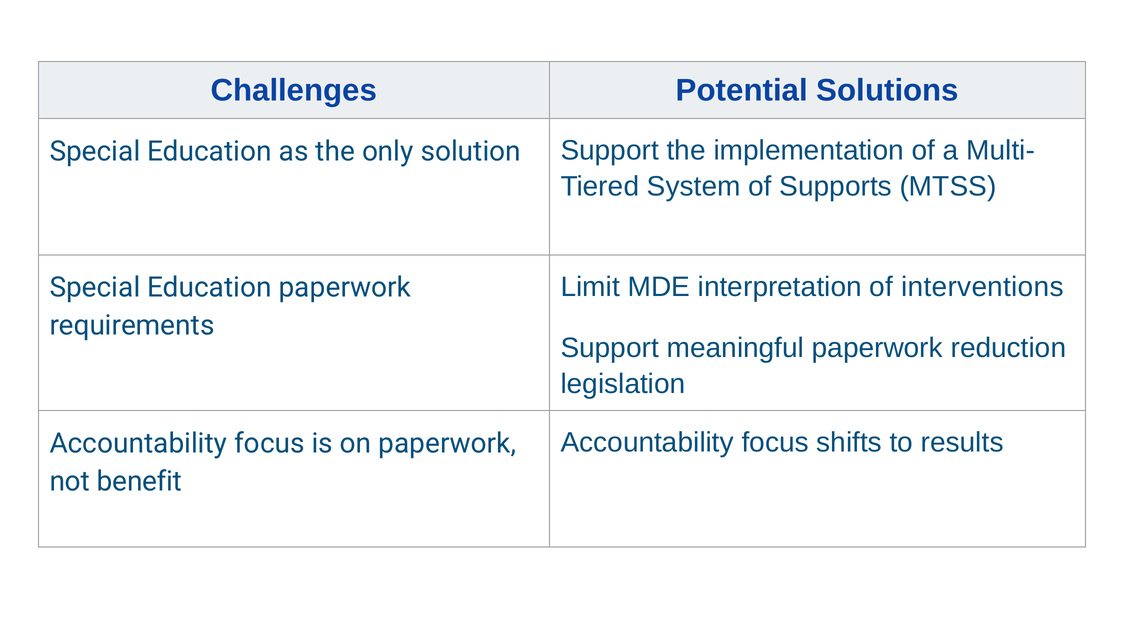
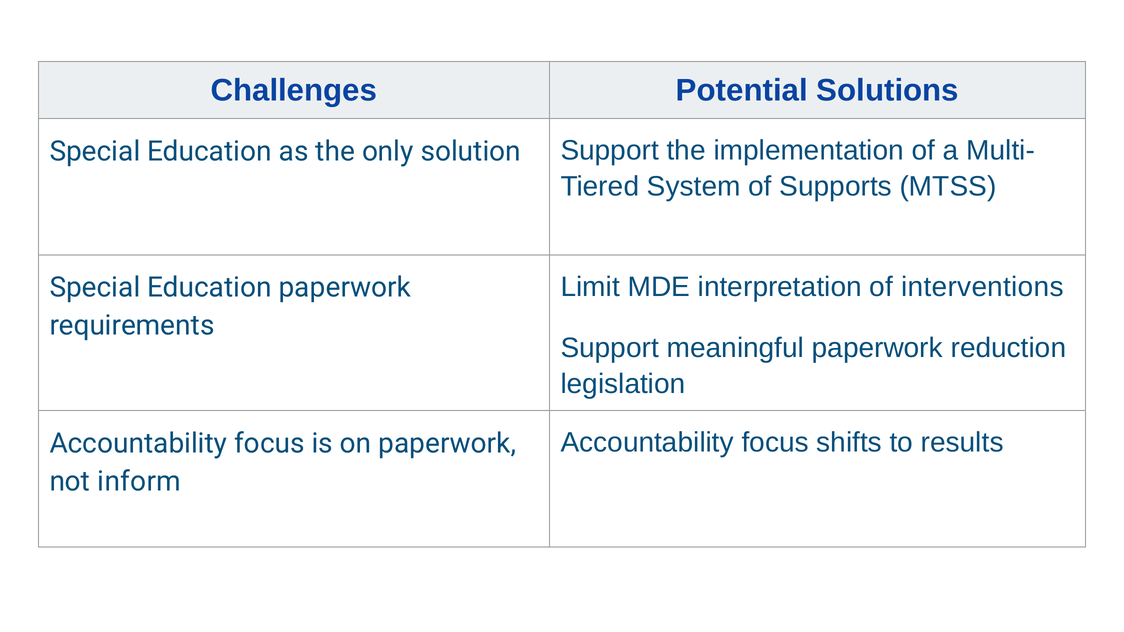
benefit: benefit -> inform (139, 481)
